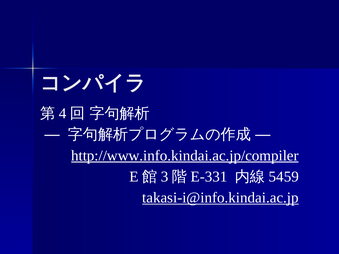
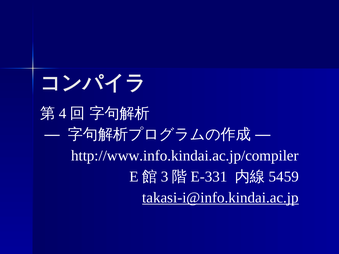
http://www.info.kindai.ac.jp/compiler underline: present -> none (185, 156)
